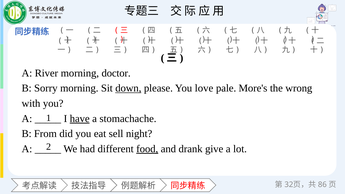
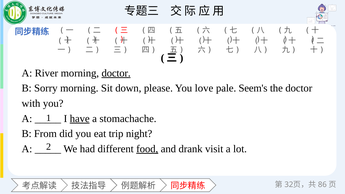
doctor underline: none -> present (116, 73)
down underline: present -> none (128, 88)
More's: More's -> Seem's (253, 88)
the wrong: wrong -> doctor (299, 88)
sell: sell -> trip (116, 134)
give: give -> visit (214, 149)
